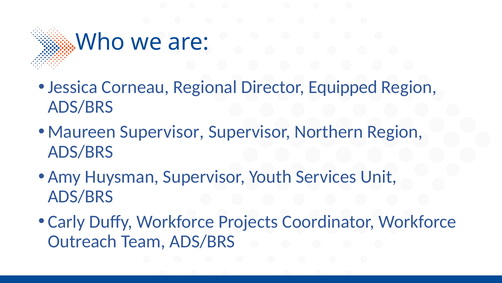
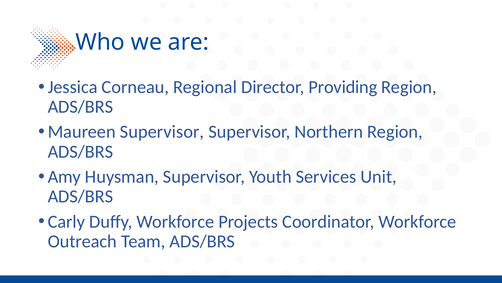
Equipped: Equipped -> Providing (343, 87)
